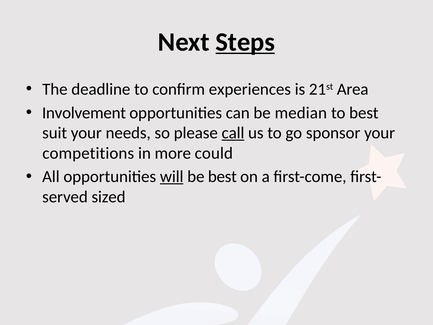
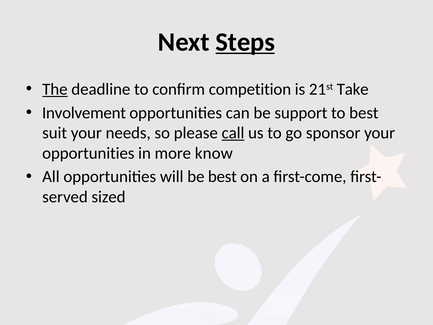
The underline: none -> present (55, 89)
experiences: experiences -> competition (250, 89)
Area: Area -> Take (353, 89)
median: median -> support (301, 113)
competitions: competitions -> opportunities (88, 153)
could: could -> know (214, 153)
will underline: present -> none (172, 177)
